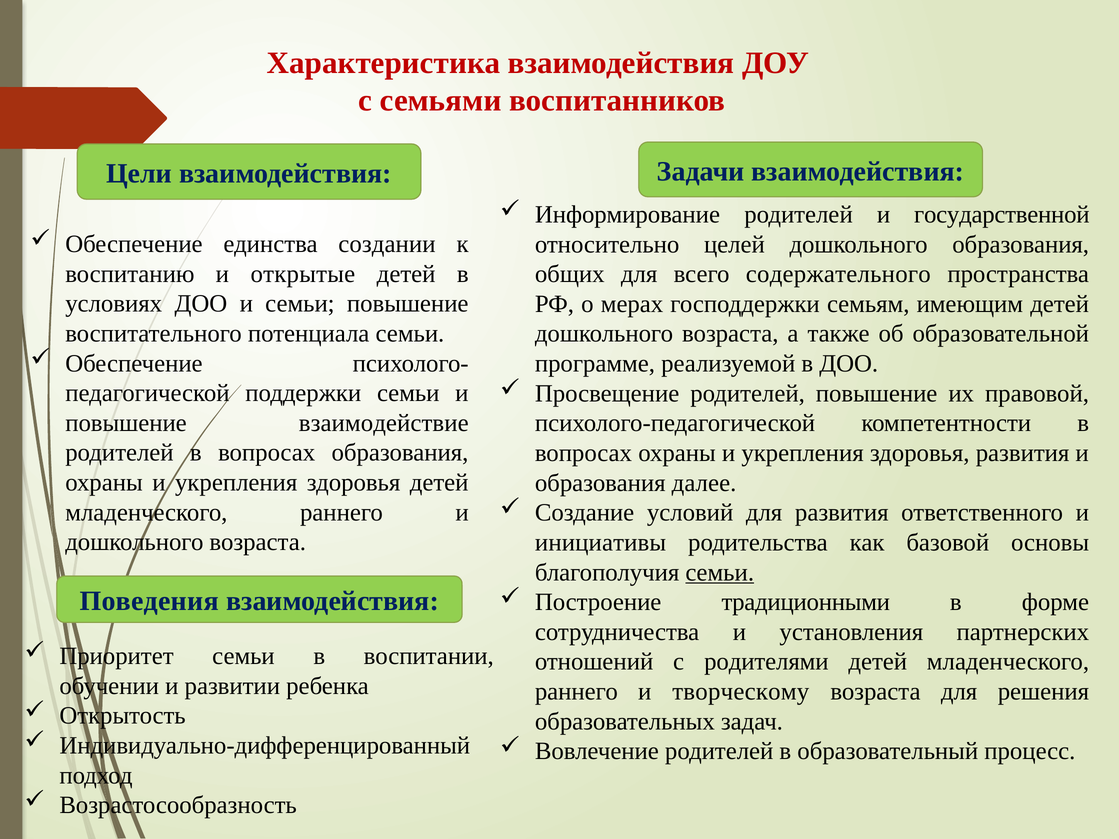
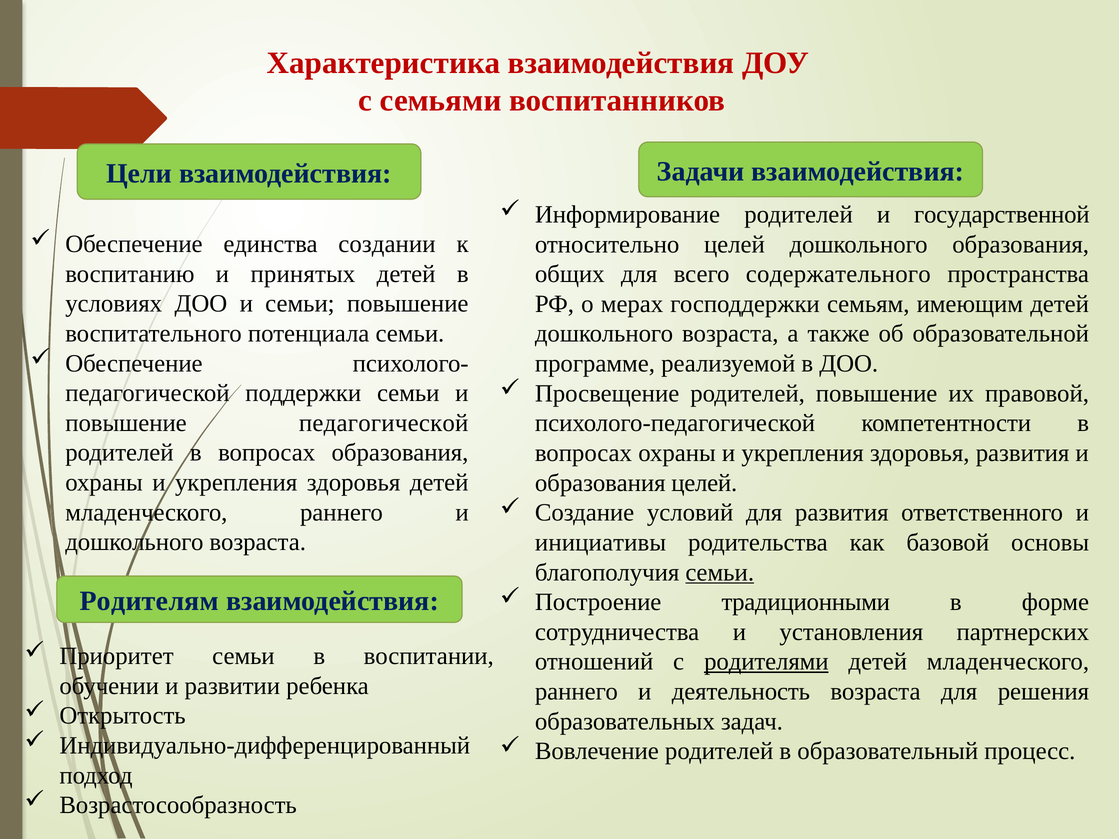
открытые: открытые -> принятых (303, 274)
повышение взаимодействие: взаимодействие -> педагогической (384, 423)
образования далее: далее -> целей (704, 483)
Поведения: Поведения -> Родителям (149, 601)
родителями underline: none -> present (766, 662)
творческому: творческому -> деятельность (741, 692)
